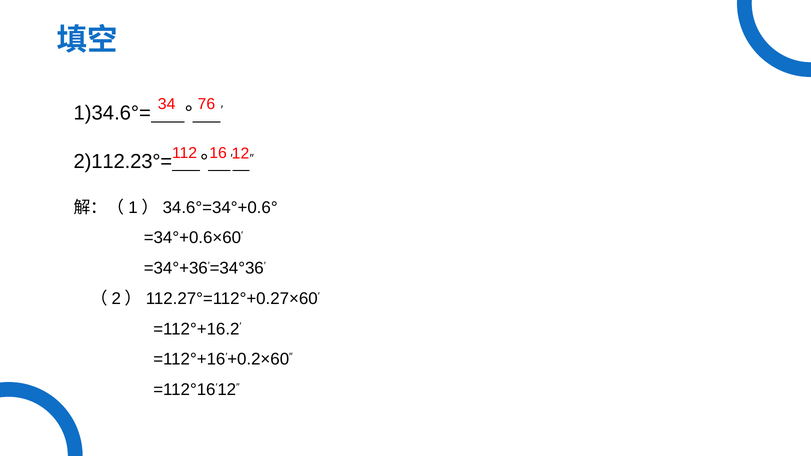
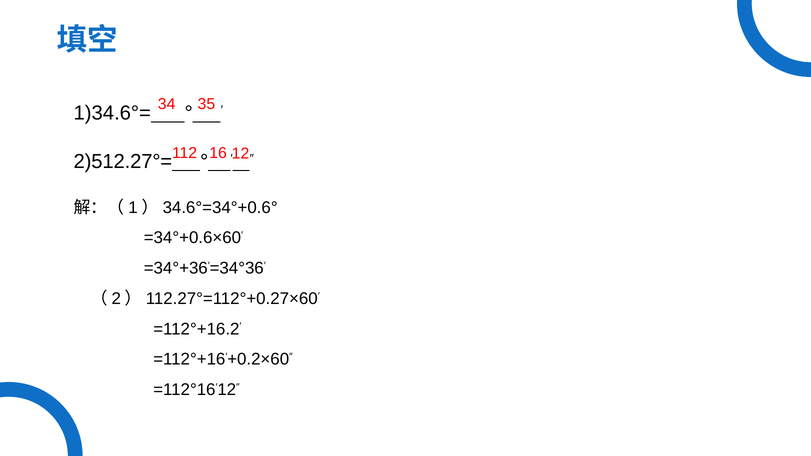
76: 76 -> 35 (206, 104)
2)112.23°=: 2)112.23°= -> 2)512.27°= (123, 162)
